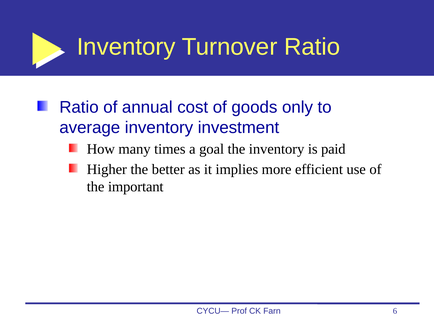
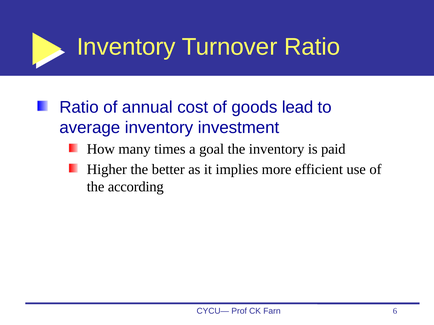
only: only -> lead (298, 108)
important: important -> according (136, 187)
